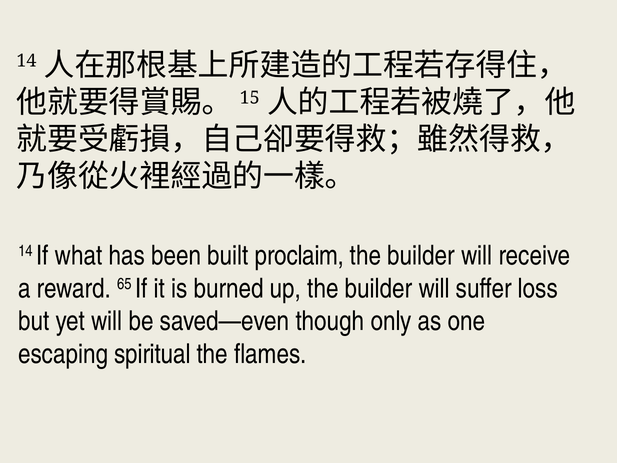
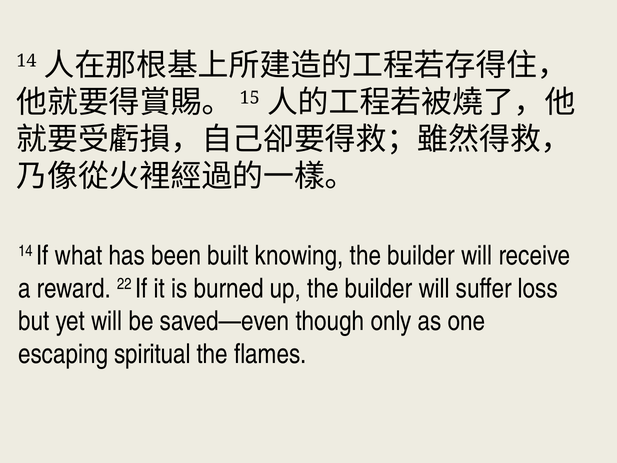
proclaim: proclaim -> knowing (299, 255)
65: 65 -> 22 (124, 284)
